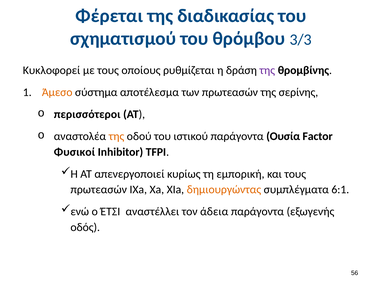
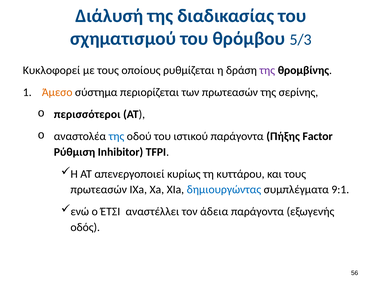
Φέρεται: Φέρεται -> Διάλυσή (109, 16)
3/3: 3/3 -> 5/3 (301, 40)
αποτέλεσμα: αποτέλεσμα -> περιορίζεται (150, 92)
της colour: orange -> blue (116, 136)
Ουσία: Ουσία -> Πήξης (283, 136)
Φυσικοί: Φυσικοί -> Ρύθμιση (74, 152)
εμπορική: εμπορική -> κυττάρου (241, 174)
δημιουργώντας colour: orange -> blue (224, 189)
6:1: 6:1 -> 9:1 (340, 189)
